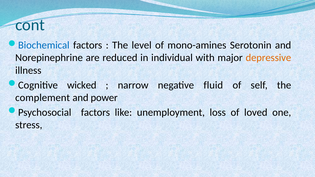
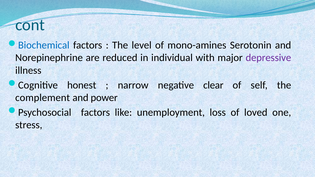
depressive colour: orange -> purple (268, 58)
wicked: wicked -> honest (82, 85)
fluid: fluid -> clear (213, 85)
